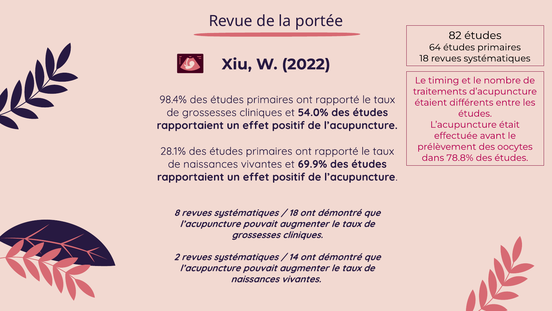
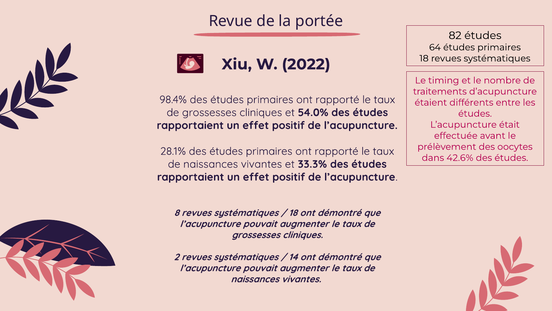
78.8%: 78.8% -> 42.6% (460, 158)
69.9%: 69.9% -> 33.3% (312, 164)
